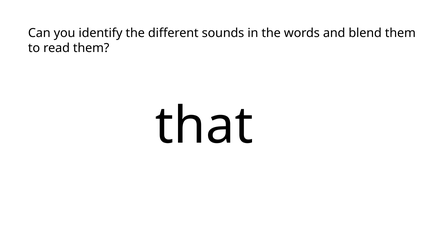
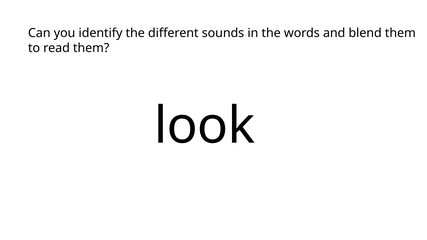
that: that -> look (205, 126)
